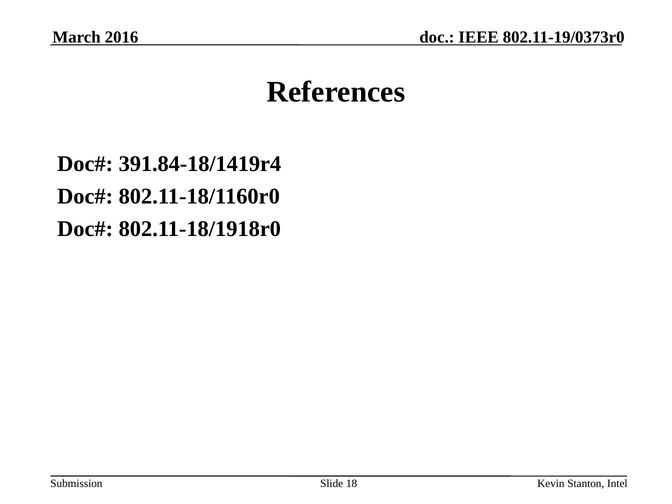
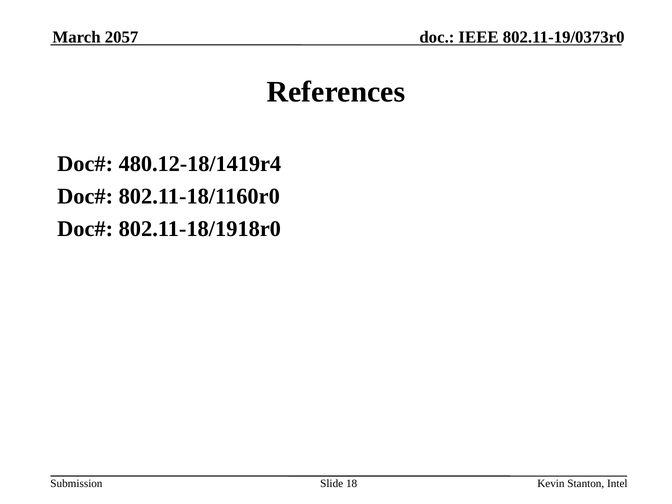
2016: 2016 -> 2057 (122, 37)
391.84-18/1419r4: 391.84-18/1419r4 -> 480.12-18/1419r4 (200, 164)
